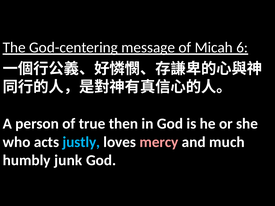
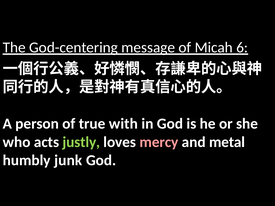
then: then -> with (123, 124)
justly colour: light blue -> light green (81, 142)
much: much -> metal (227, 142)
